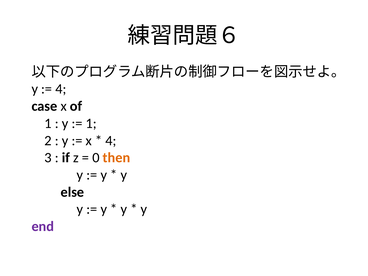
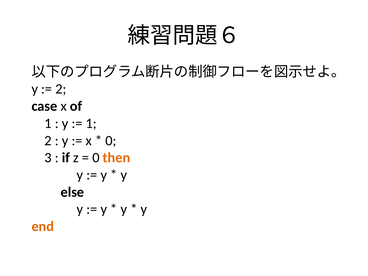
4: 4 -> 2 (61, 89)
4: 4 -> 0 (111, 141)
end colour: purple -> orange (43, 226)
